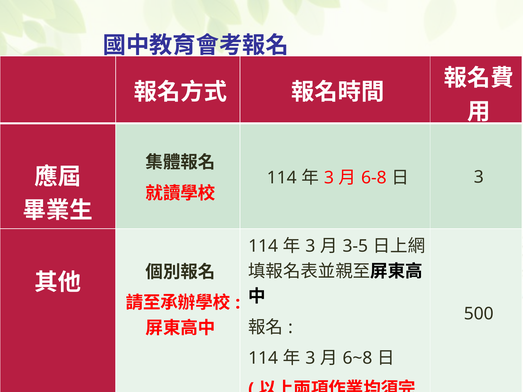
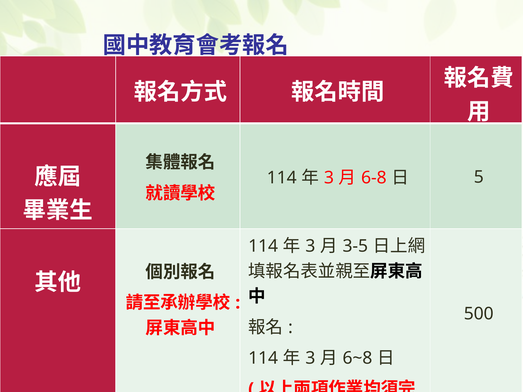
3: 3 -> 5 (479, 177)
